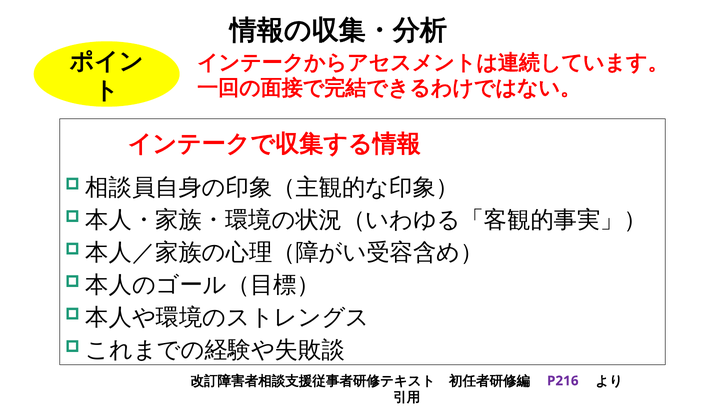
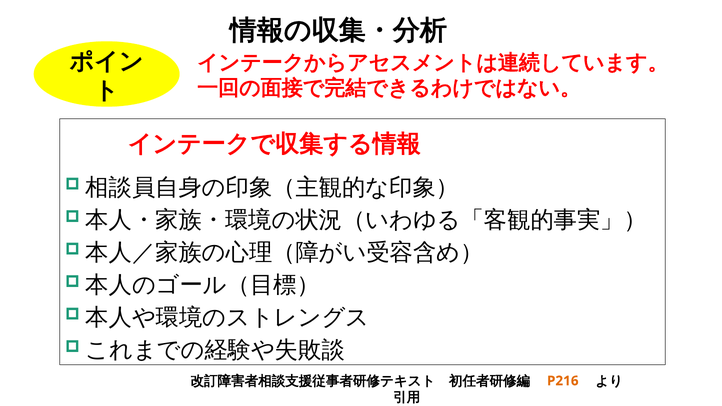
P216 colour: purple -> orange (563, 381)
